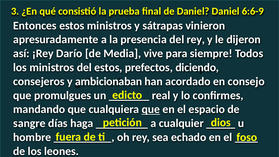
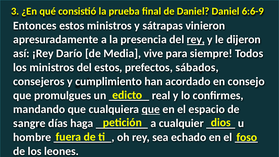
rey underline: none -> present (196, 40)
diciendo: diciendo -> sábados (197, 67)
ambicionaban: ambicionaban -> cumplimiento (109, 81)
